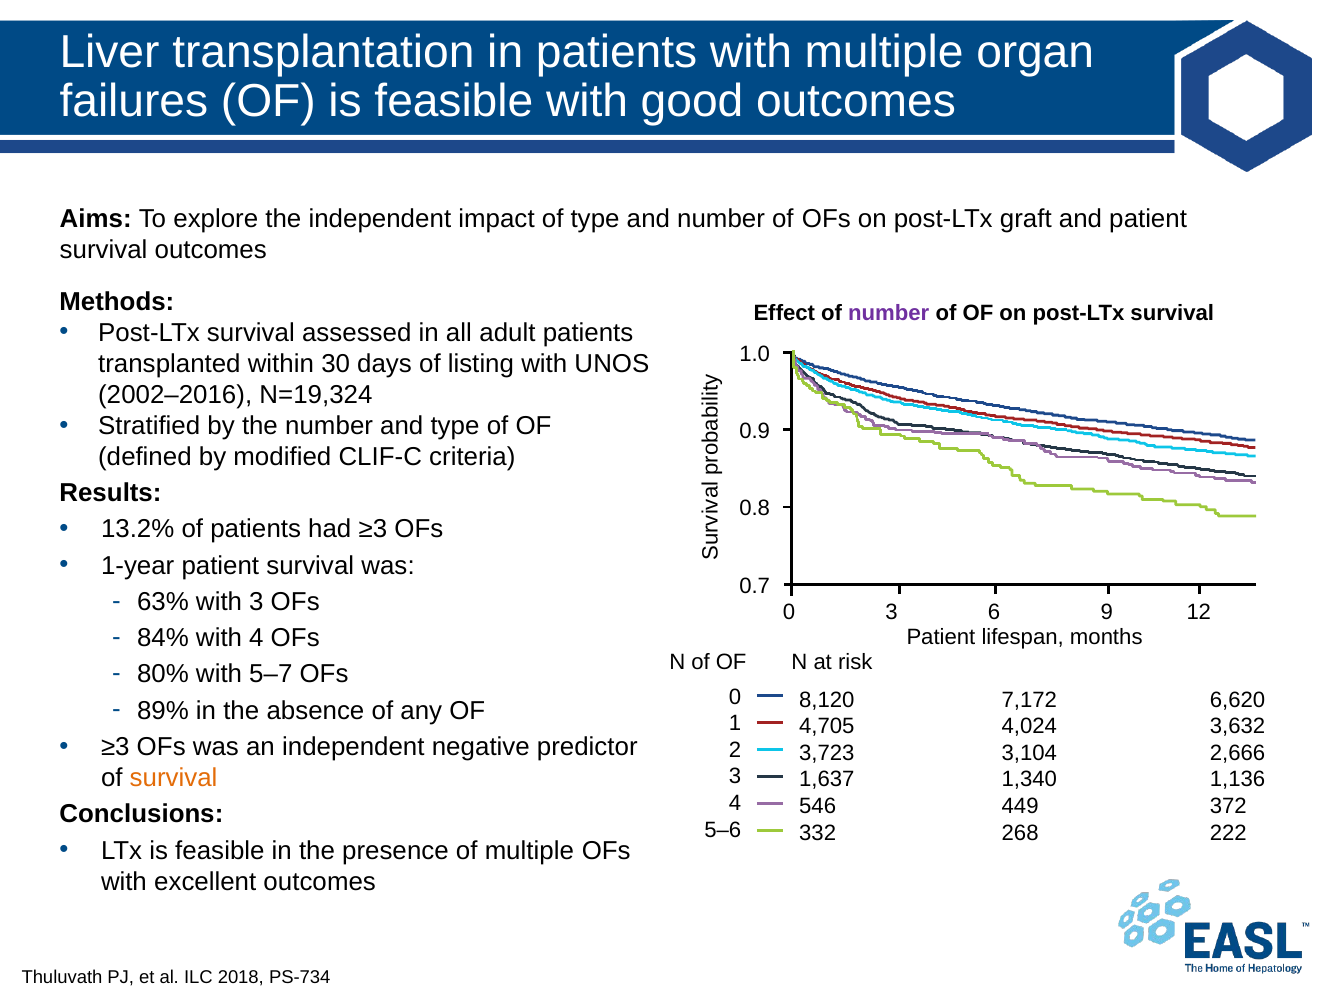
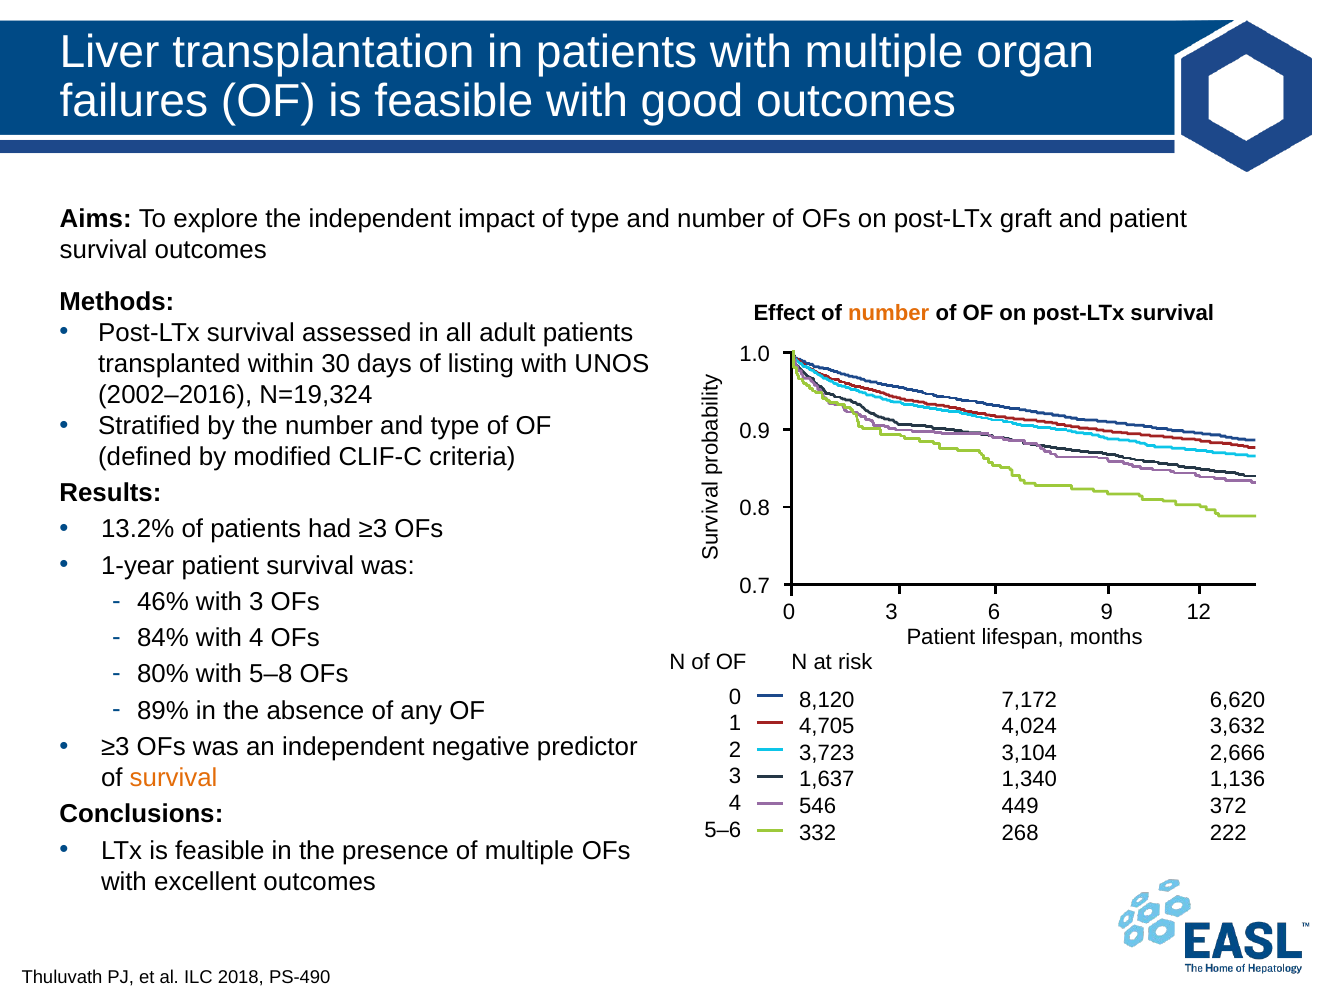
number colour: purple -> orange (889, 313)
63%: 63% -> 46% (163, 602)
5–7: 5–7 -> 5–8 (271, 674)
PS-734: PS-734 -> PS-490 (300, 977)
